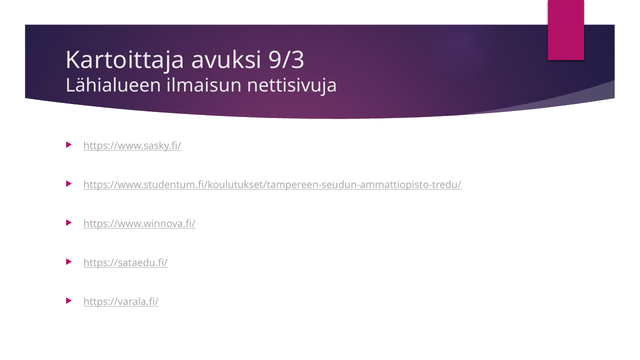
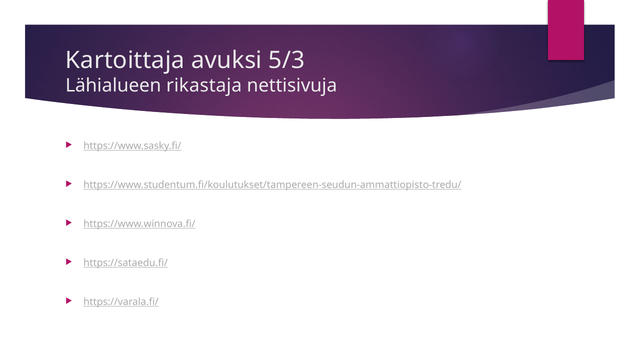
9/3: 9/3 -> 5/3 (287, 60)
ilmaisun: ilmaisun -> rikastaja (204, 85)
